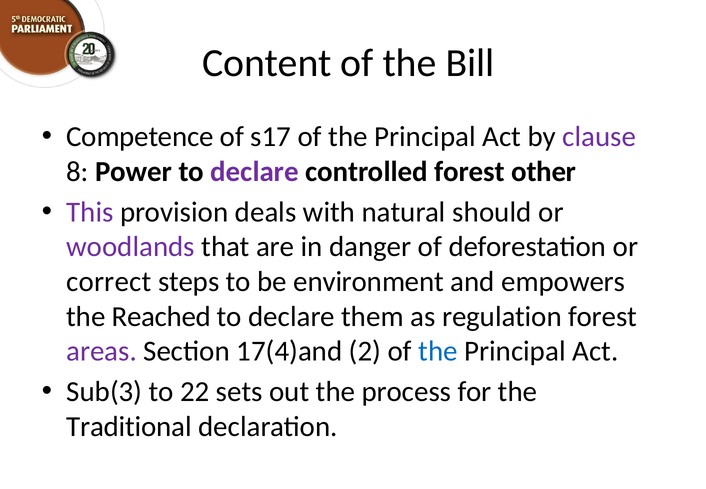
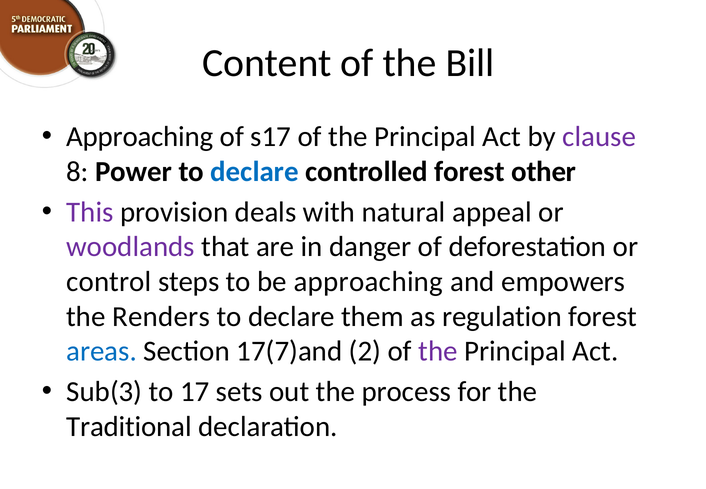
Competence: Competence -> Approaching (140, 137)
declare colour: purple -> blue (255, 171)
should: should -> appeal (492, 212)
correct: correct -> control (109, 282)
be environment: environment -> approaching (368, 282)
Reached: Reached -> Renders (161, 316)
areas colour: purple -> blue (102, 351)
17(4)and: 17(4)and -> 17(7)and (289, 351)
the colour: blue -> purple (438, 351)
22: 22 -> 17 (195, 392)
